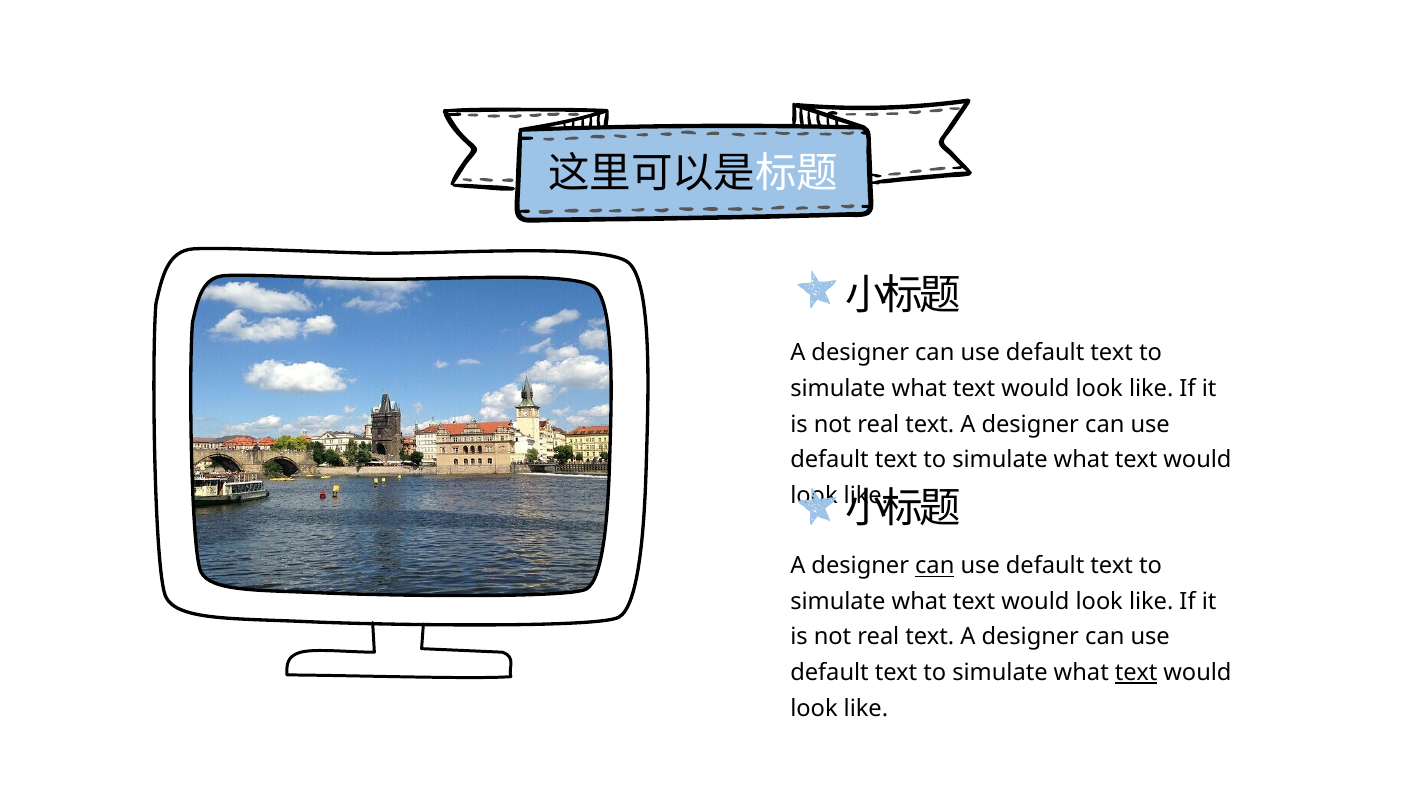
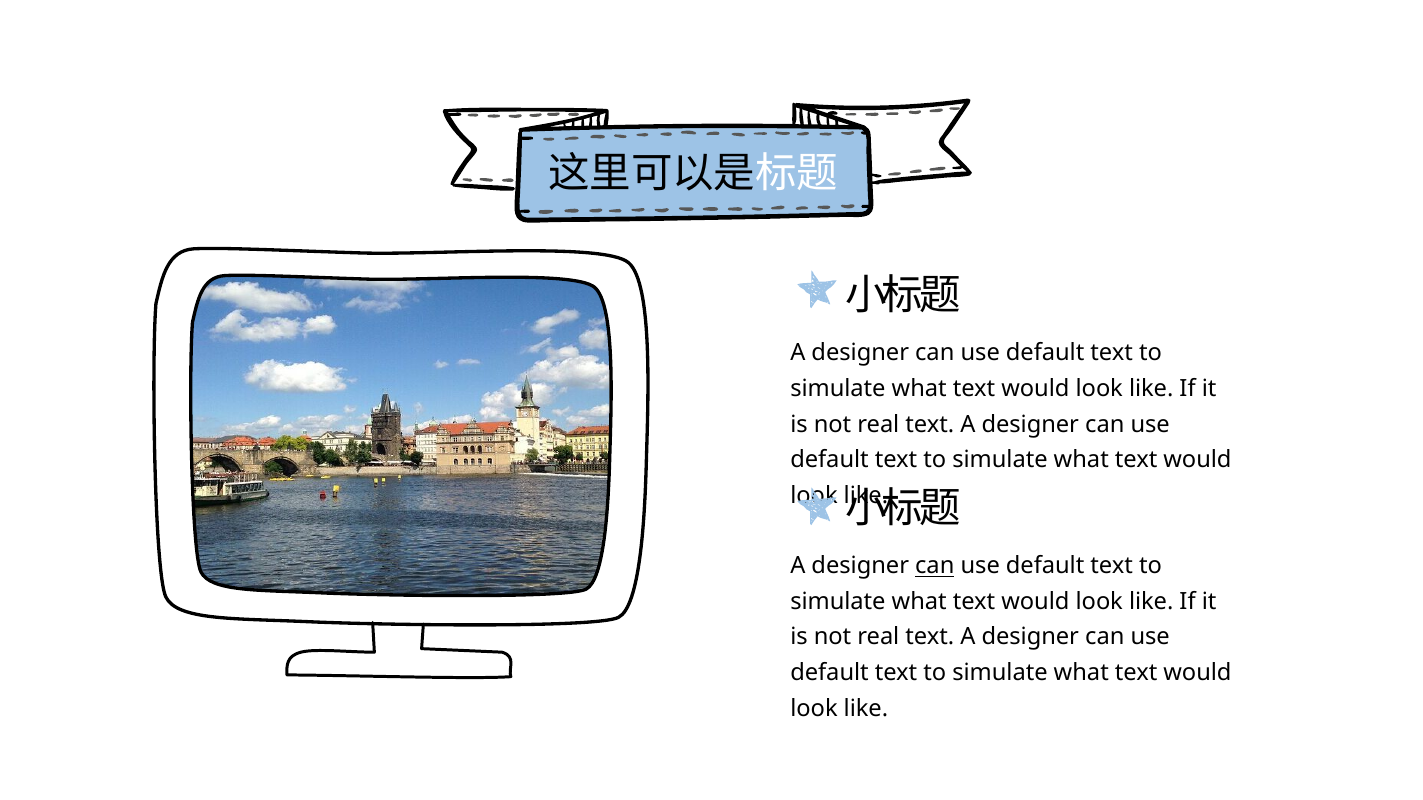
text underline: present -> none (1136, 673)
